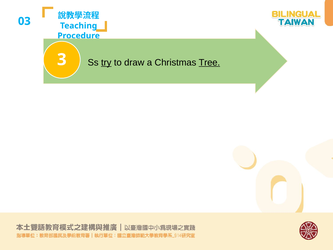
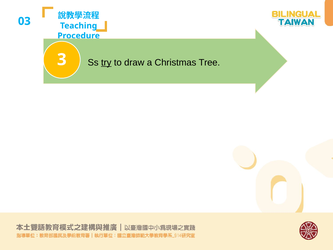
Tree underline: present -> none (209, 62)
